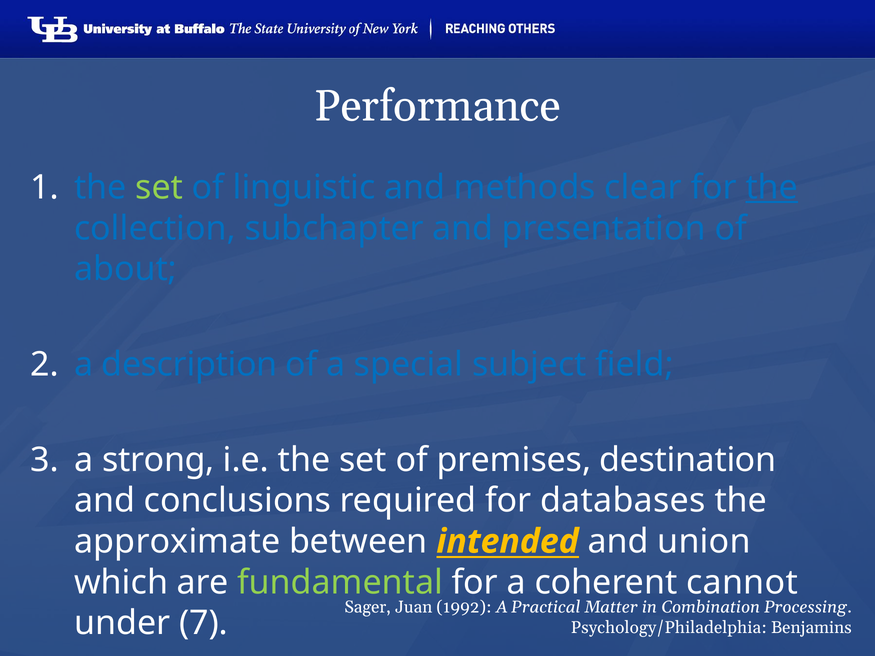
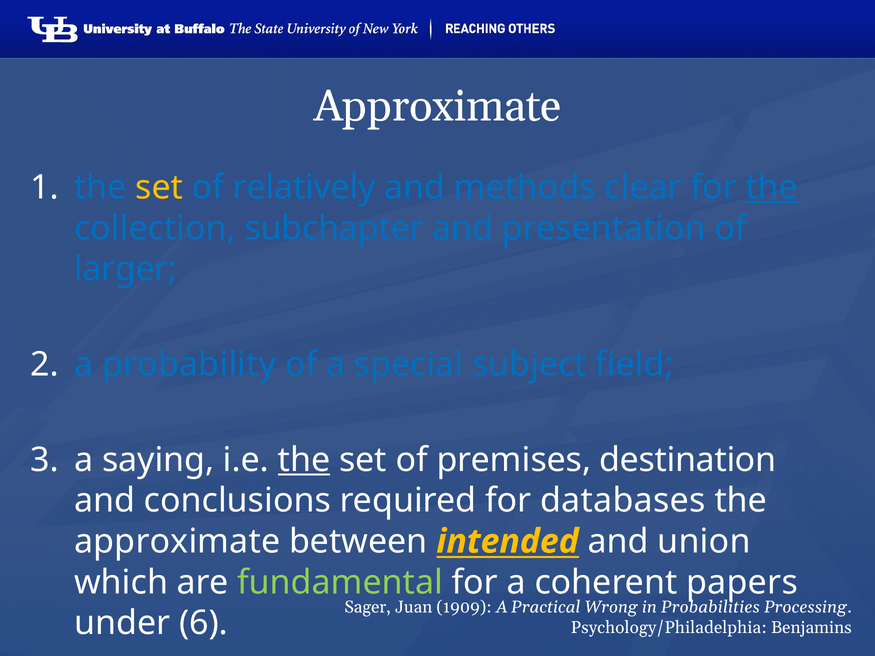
Performance: Performance -> Approximate (438, 107)
set colour: light green -> yellow (159, 188)
linguistic: linguistic -> relatively (304, 188)
about: about -> larger (126, 269)
description: description -> probability (189, 365)
strong: strong -> saying (158, 460)
the underline: none -> present (304, 460)
cannot: cannot -> papers (742, 583)
1992: 1992 -> 1909 (464, 607)
Matter: Matter -> Wrong (611, 607)
Combination: Combination -> Probabilities (711, 607)
7: 7 -> 6 (204, 623)
